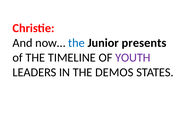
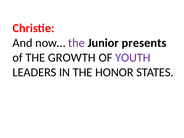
the colour: blue -> purple (76, 43)
TIMELINE: TIMELINE -> GROWTH (72, 58)
DEMOS: DEMOS -> HONOR (114, 72)
